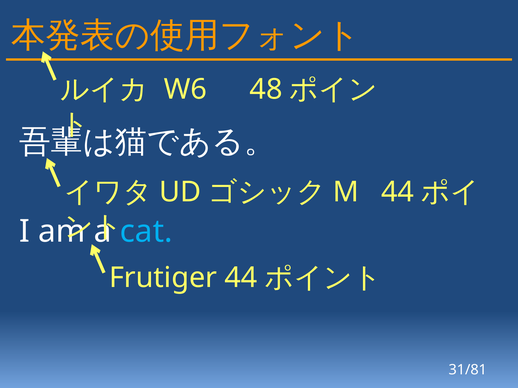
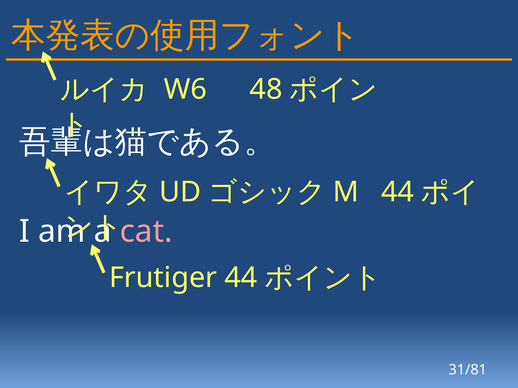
cat colour: light blue -> pink (146, 232)
